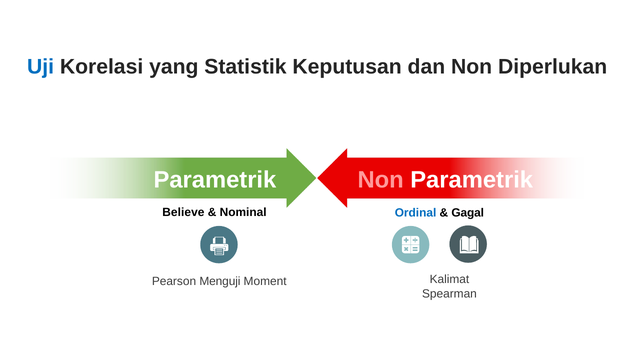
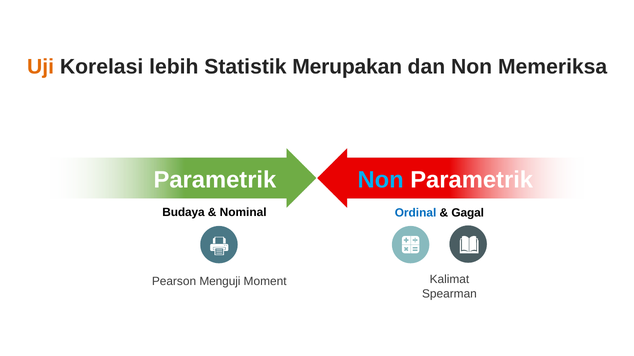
Uji colour: blue -> orange (41, 67)
yang: yang -> lebih (174, 67)
Keputusan: Keputusan -> Merupakan (347, 67)
Diperlukan: Diperlukan -> Memeriksa (553, 67)
Non colour: pink -> light blue (381, 180)
Believe: Believe -> Budaya (183, 213)
